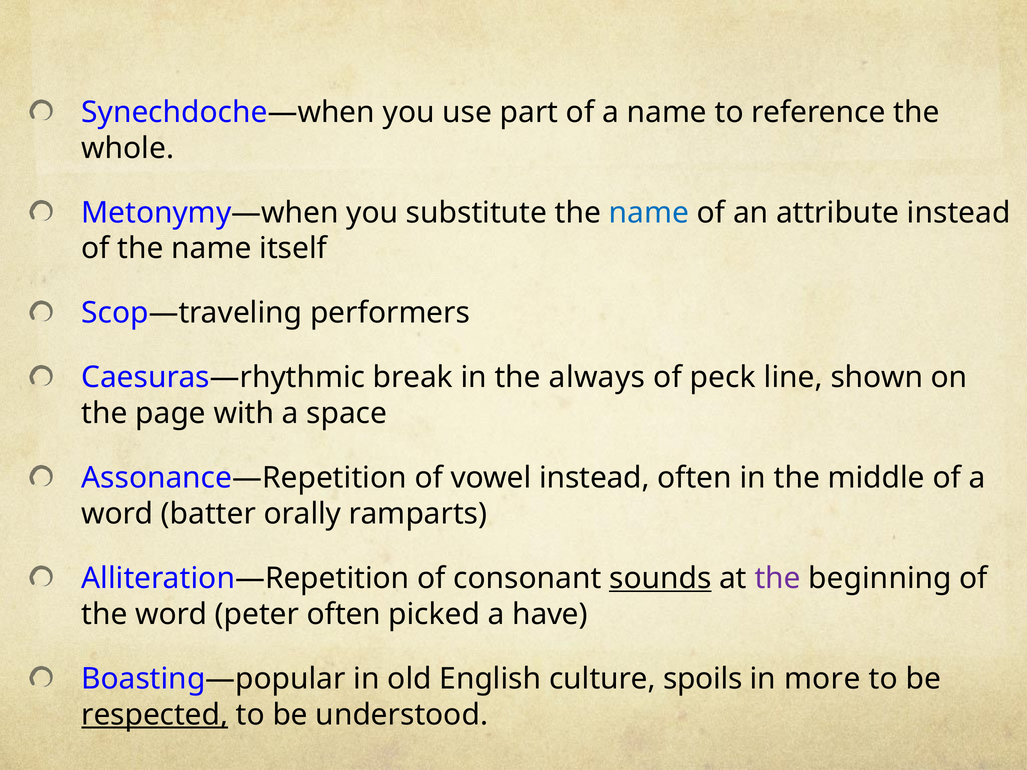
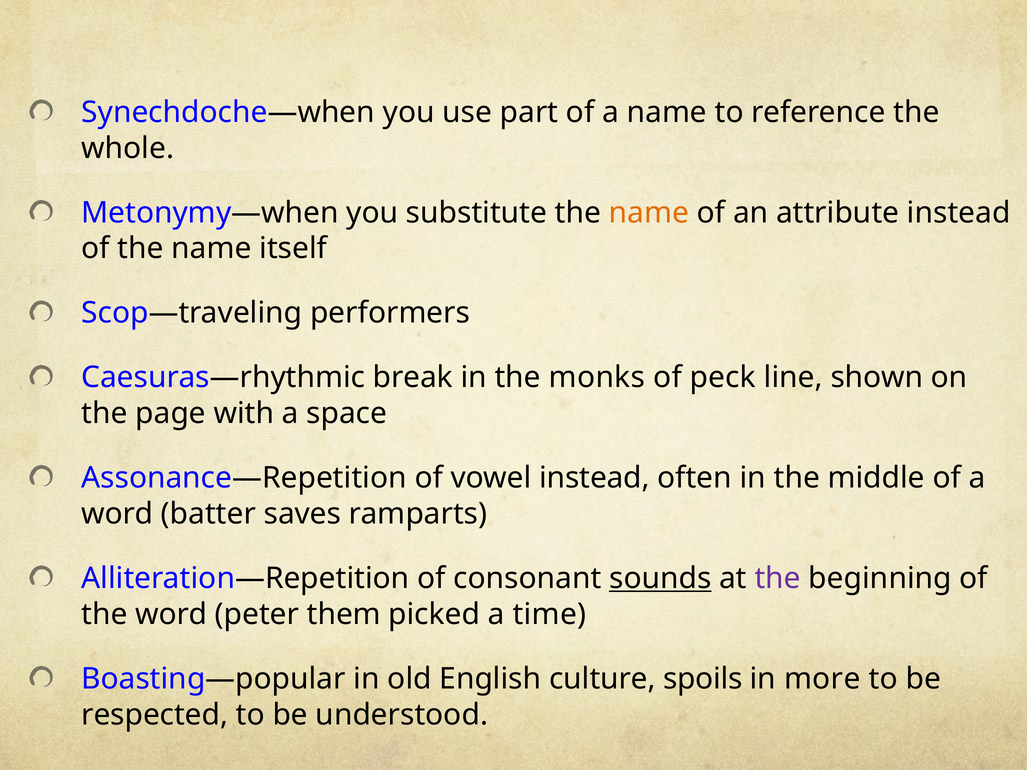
name colour: blue -> orange (649, 213)
always: always -> monks (597, 378)
orally: orally -> saves (302, 514)
peter often: often -> them (344, 614)
have: have -> time (550, 614)
respected underline: present -> none (155, 715)
